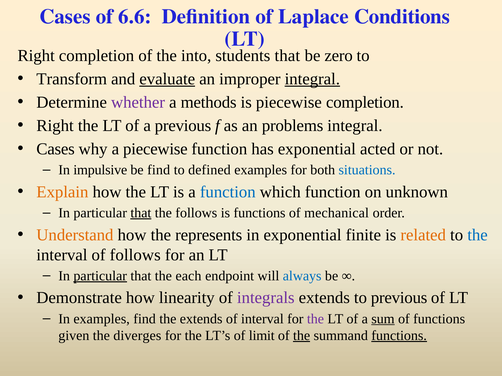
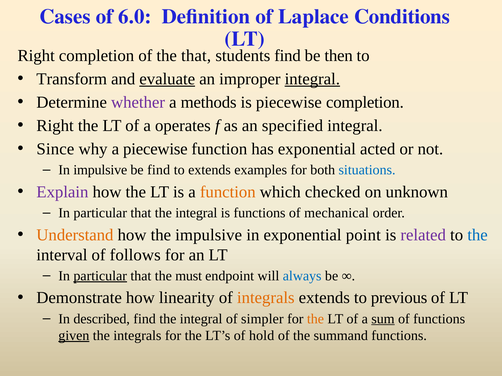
6.6: 6.6 -> 6.0 (135, 16)
the into: into -> that (196, 56)
students that: that -> find (287, 56)
zero: zero -> then (339, 56)
a previous: previous -> operates (183, 126)
problems: problems -> specified (292, 126)
Cases: Cases -> Since (55, 149)
to defined: defined -> extends (210, 170)
Explain colour: orange -> purple (62, 192)
function colour: blue -> orange (228, 192)
which function: function -> checked (333, 192)
that underline: present -> none (141, 213)
follows: follows -> integral (196, 213)
the represents: represents -> impulsive (209, 235)
finite: finite -> point (363, 235)
related colour: orange -> purple (423, 235)
each: each -> must (189, 276)
integrals colour: purple -> orange (266, 298)
In examples: examples -> described (102, 319)
find the extends: extends -> integral (201, 319)
of interval: interval -> simpler (262, 319)
the colour: purple -> orange (315, 319)
given underline: none -> present (74, 336)
the diverges: diverges -> integrals (137, 336)
limit: limit -> hold (262, 336)
the underline: present -> none (302, 336)
functions underline: present -> none (399, 336)
